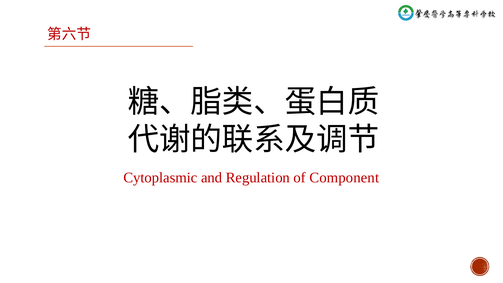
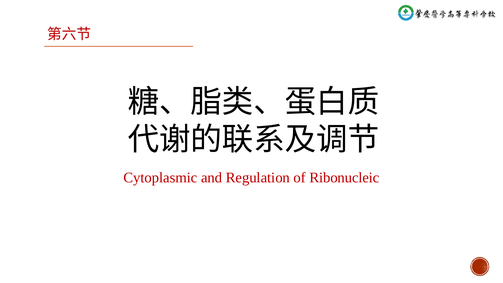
Component: Component -> Ribonucleic (344, 178)
